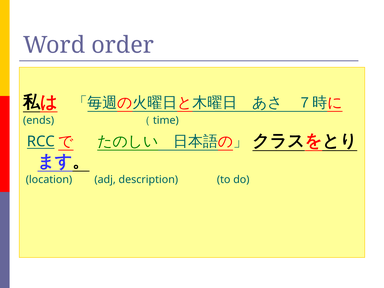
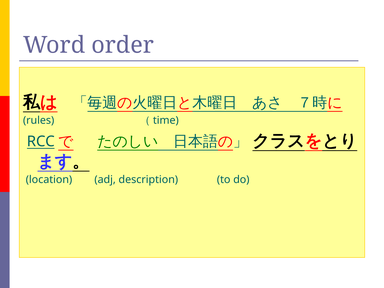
ends: ends -> rules (39, 120)
